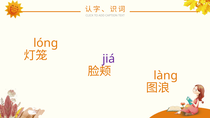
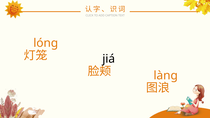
jiá colour: purple -> black (109, 59)
